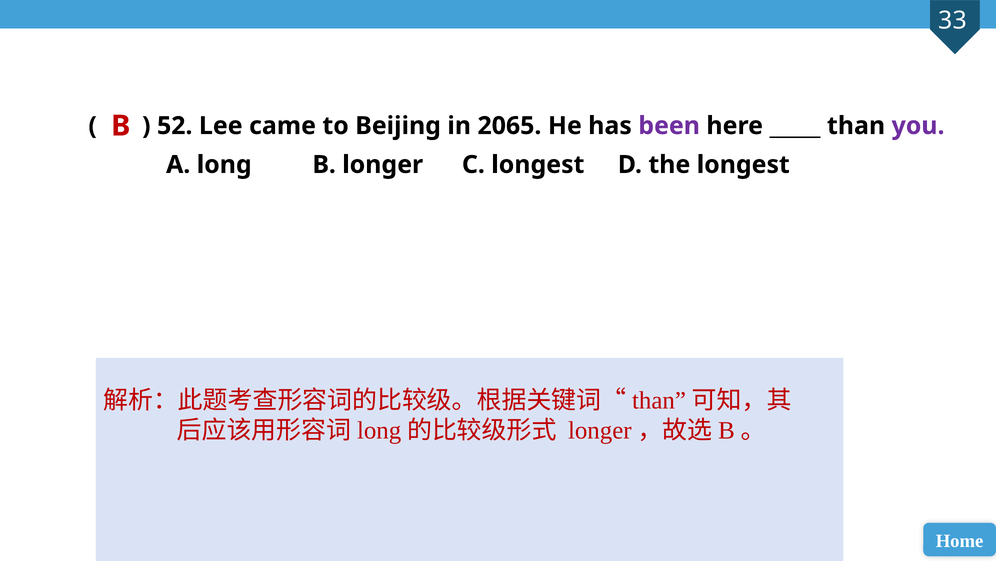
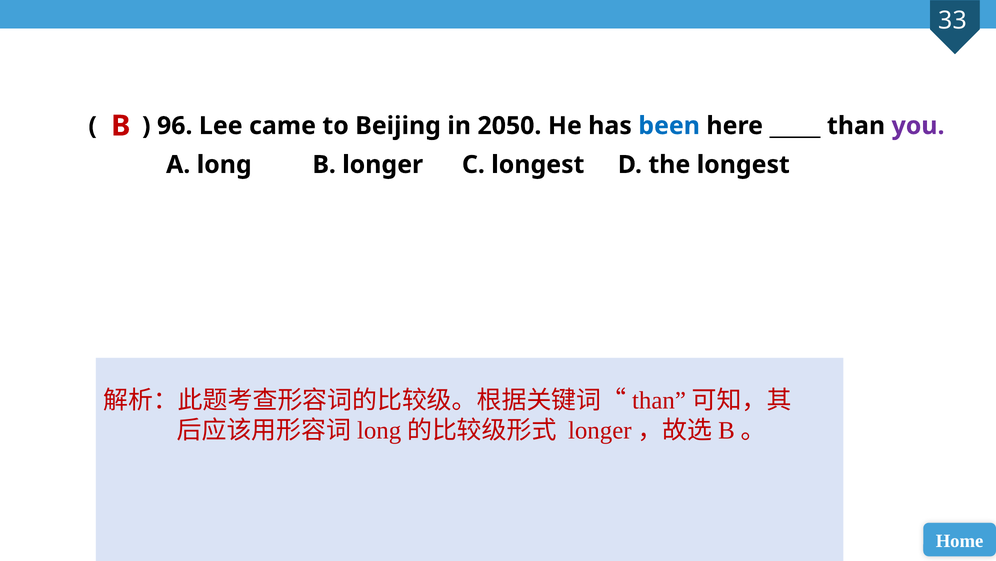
52: 52 -> 96 (175, 126)
2065: 2065 -> 2050 (509, 126)
been colour: purple -> blue (669, 126)
